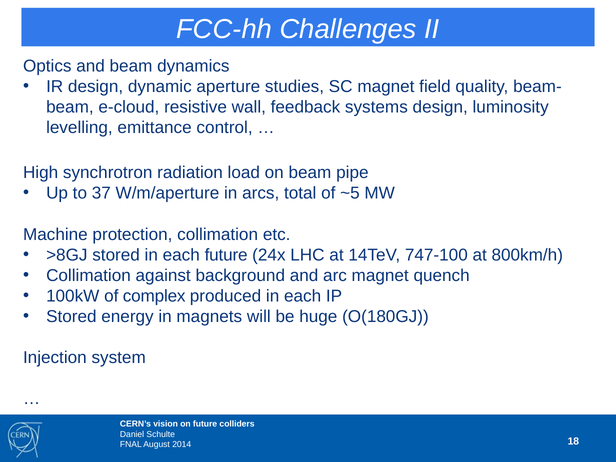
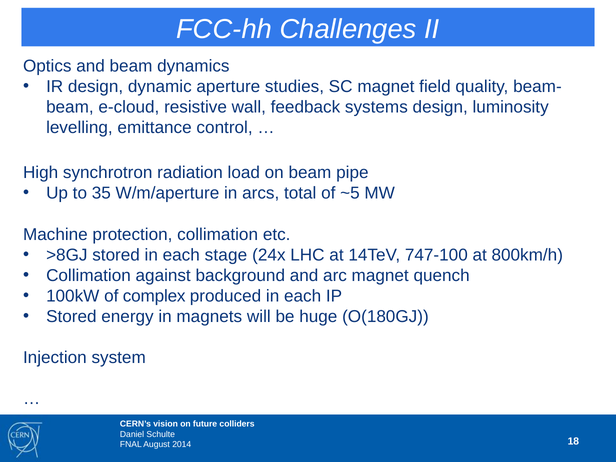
37: 37 -> 35 (101, 193)
each future: future -> stage (226, 255)
